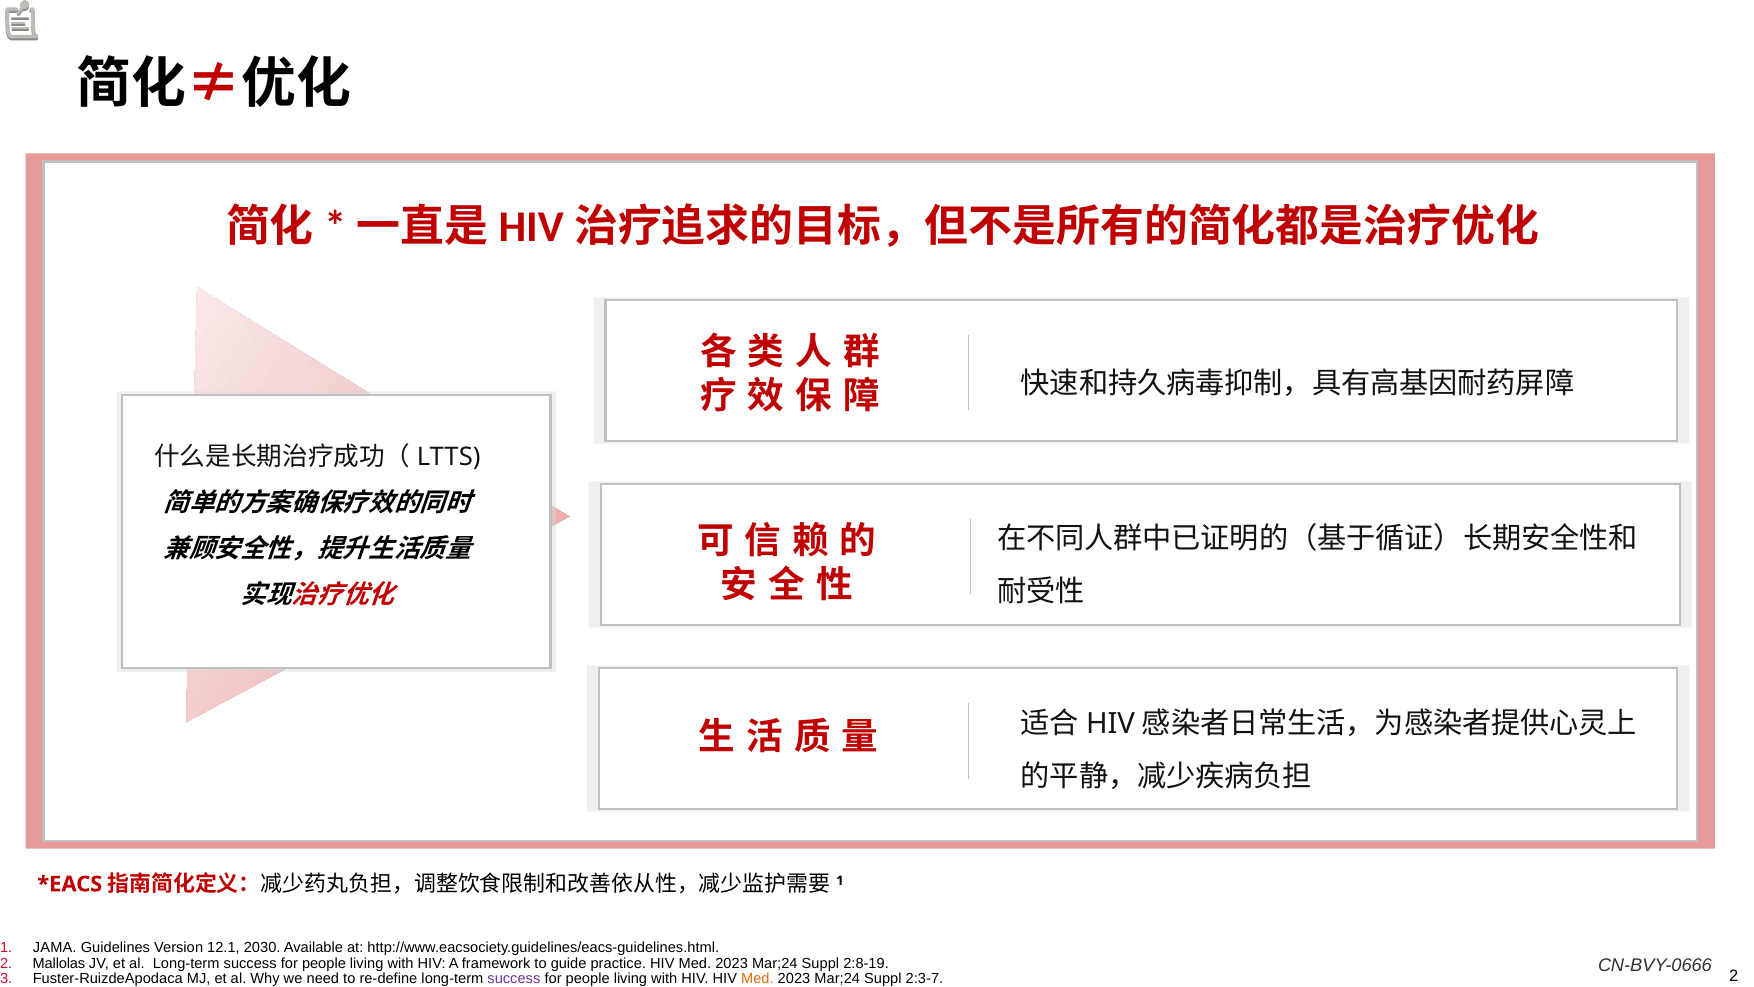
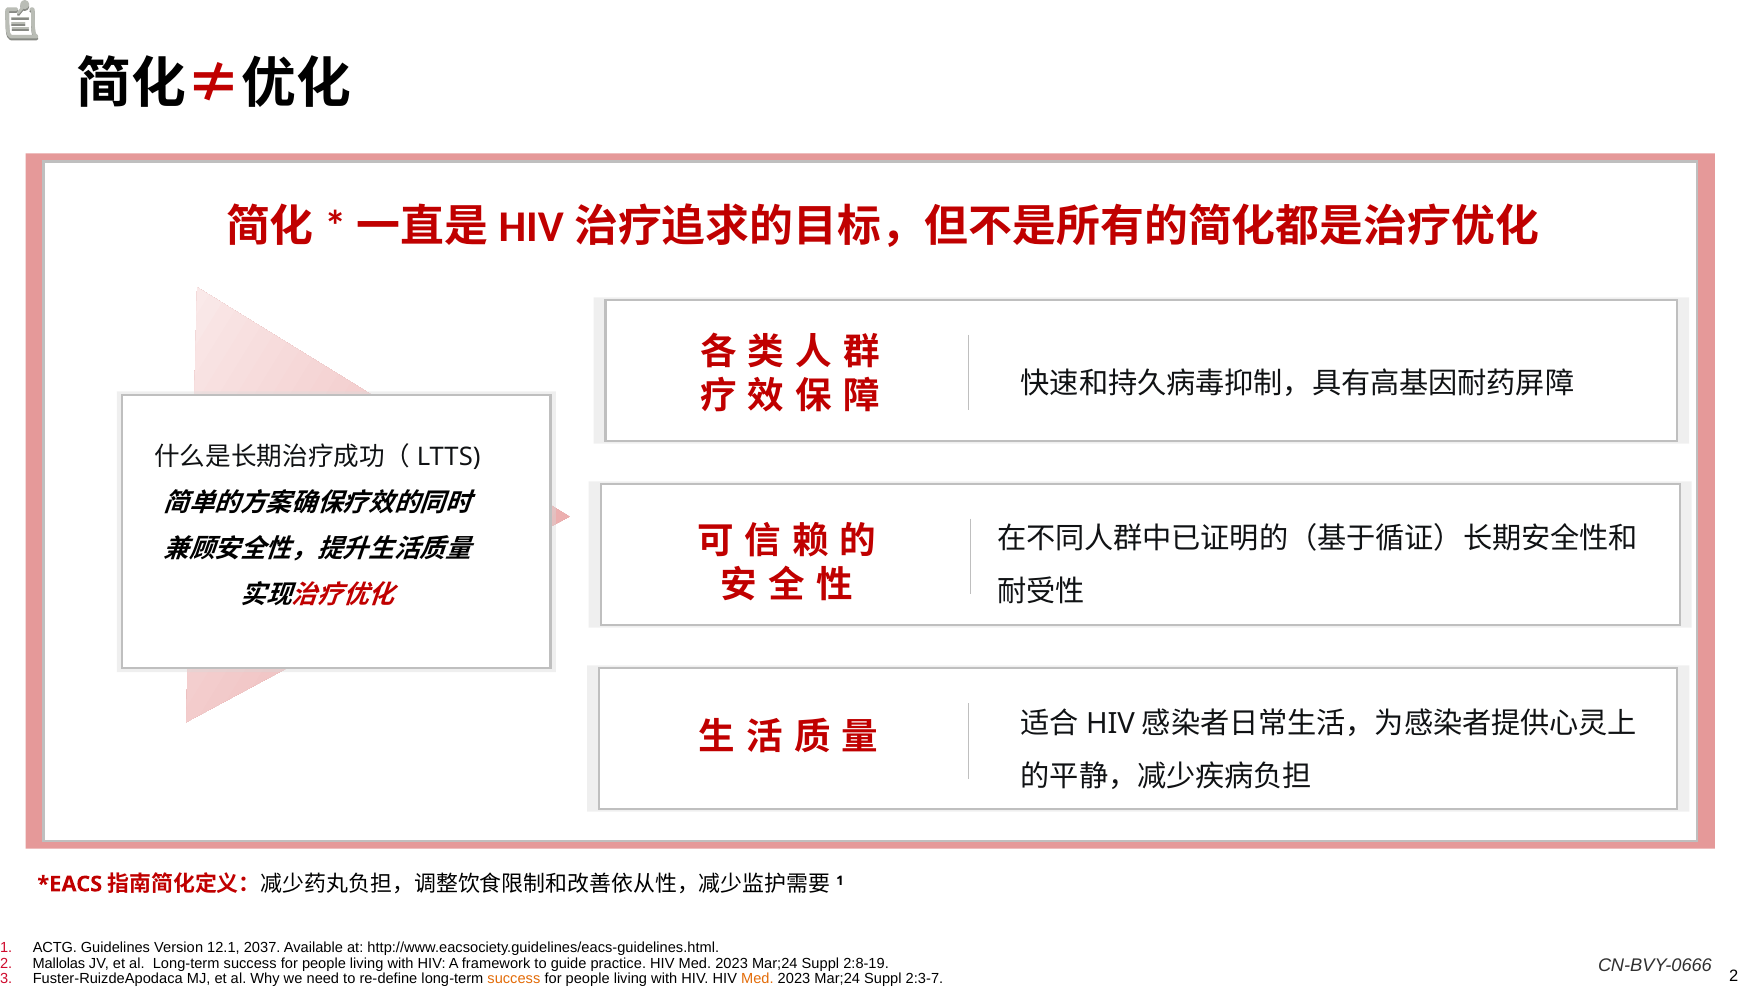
JAMA: JAMA -> ACTG (55, 947)
2030: 2030 -> 2037 (262, 947)
success colour: purple -> orange (514, 979)
